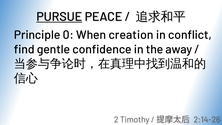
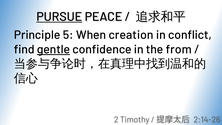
0: 0 -> 5 (68, 35)
gentle underline: none -> present (53, 49)
away: away -> from (179, 49)
